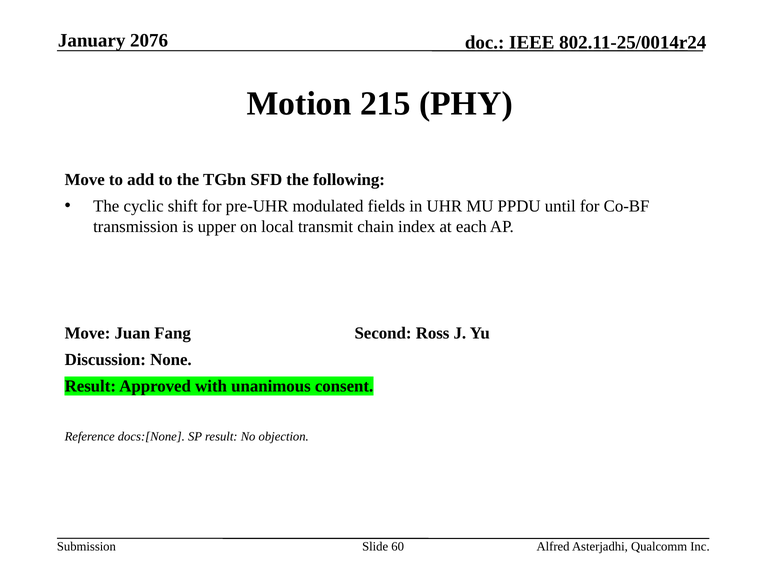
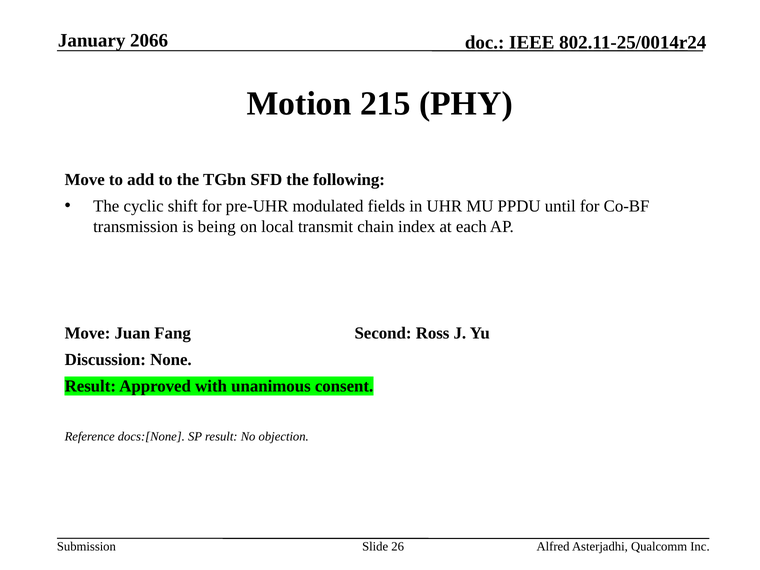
2076: 2076 -> 2066 (149, 40)
upper: upper -> being (217, 227)
60: 60 -> 26 (398, 547)
